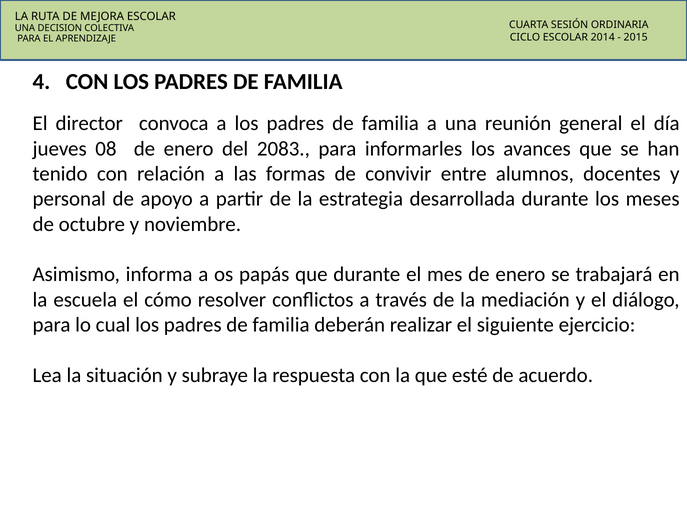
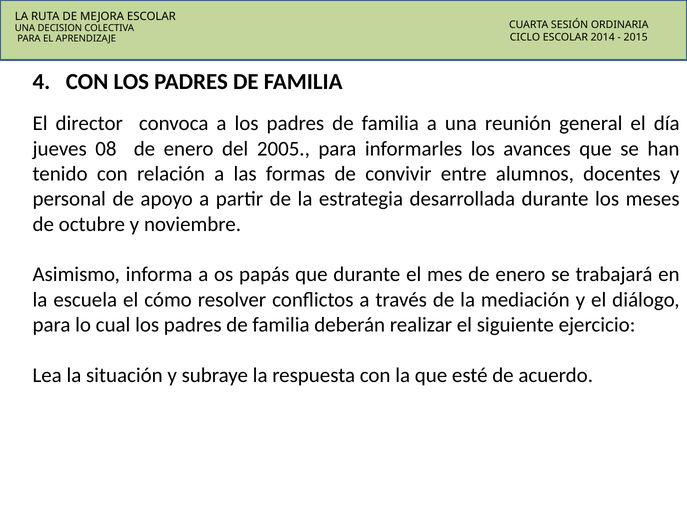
2083: 2083 -> 2005 (283, 149)
